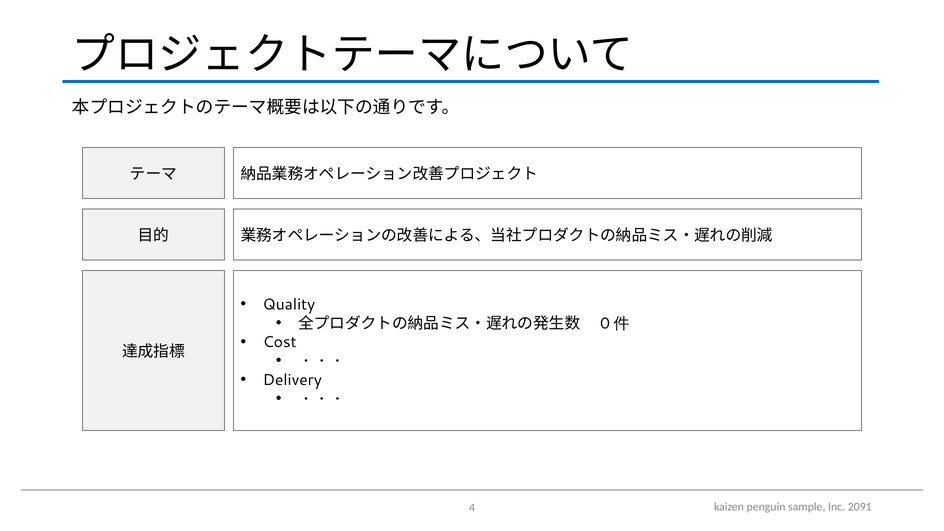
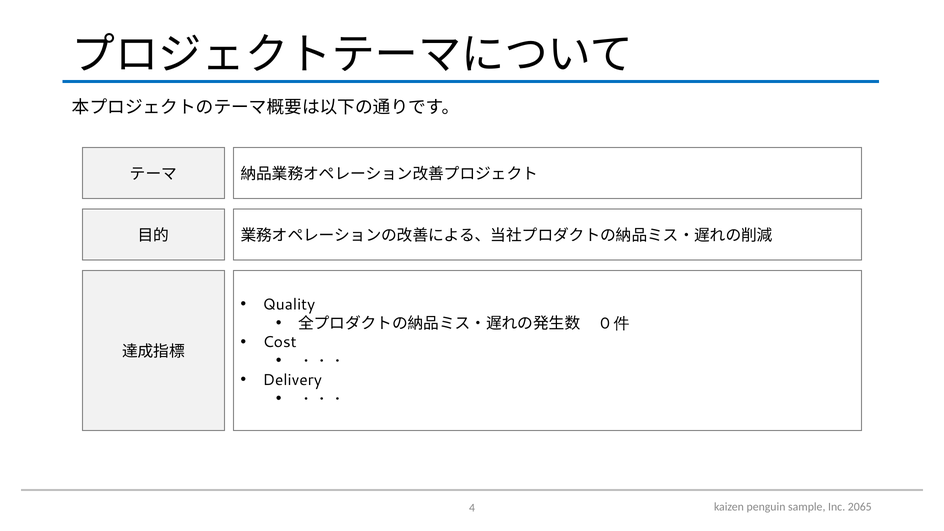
2091: 2091 -> 2065 (860, 507)
